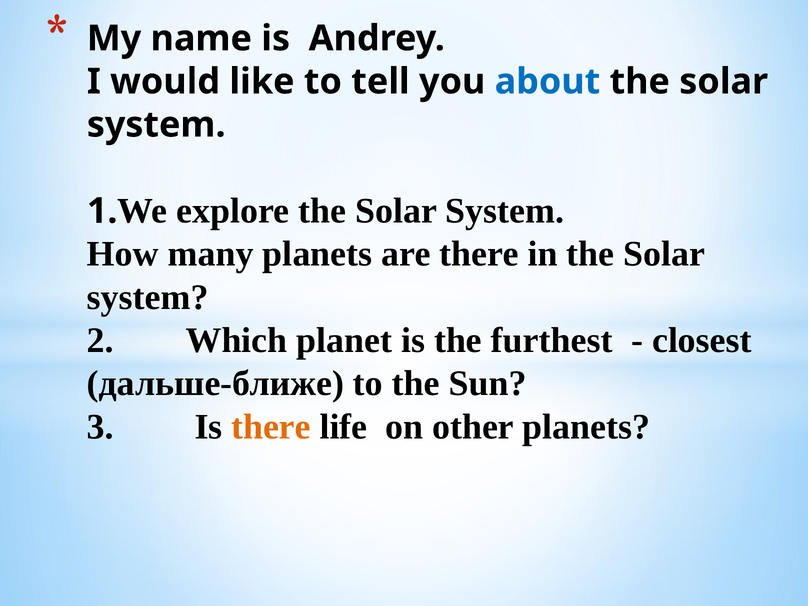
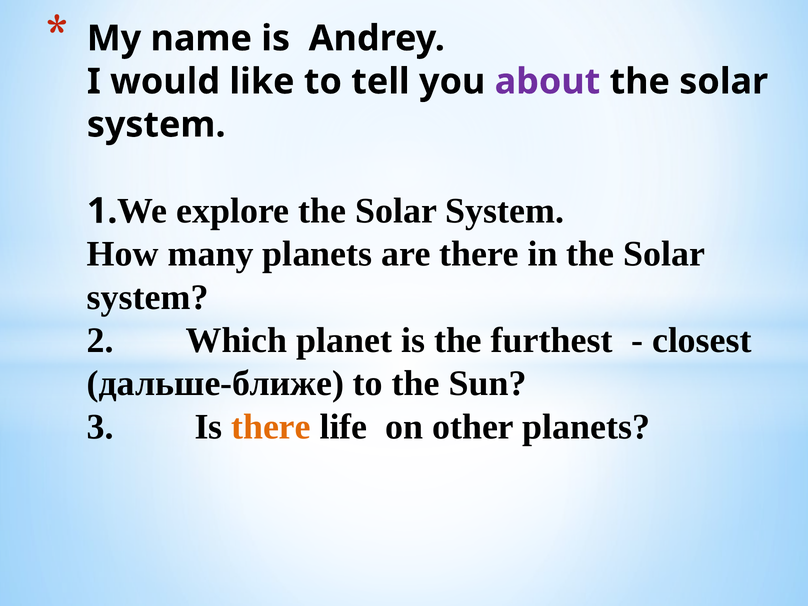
about colour: blue -> purple (547, 82)
